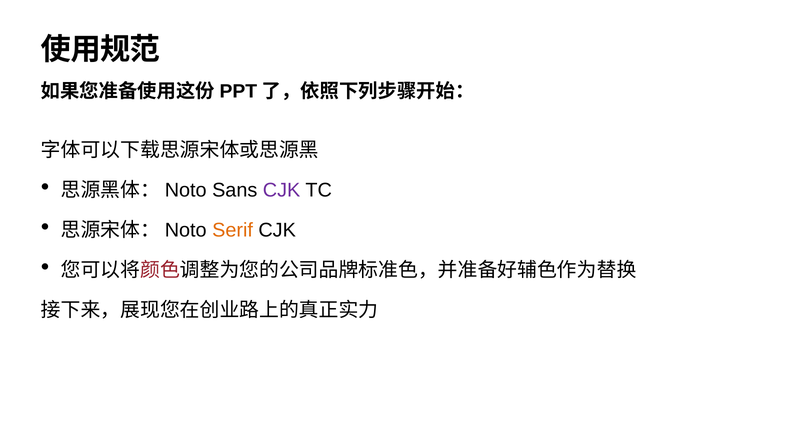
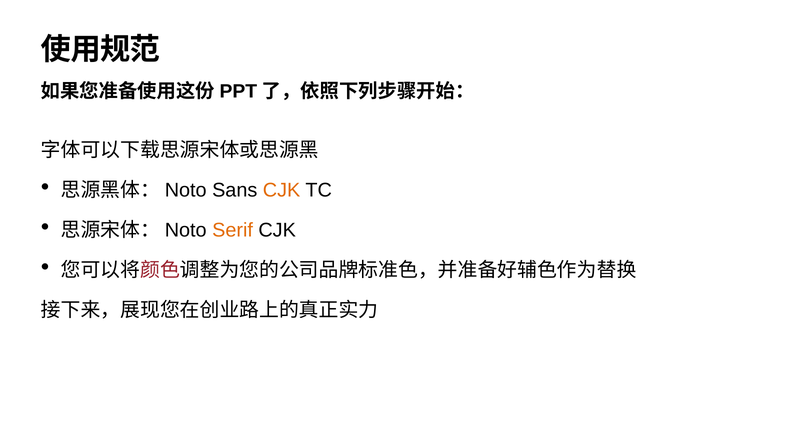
CJK colour: purple -> orange (282, 191)
